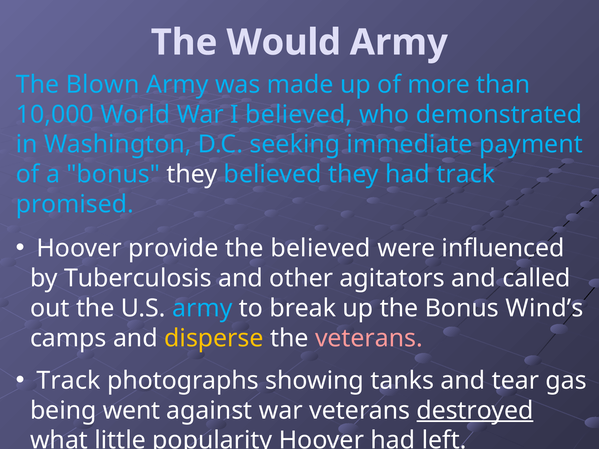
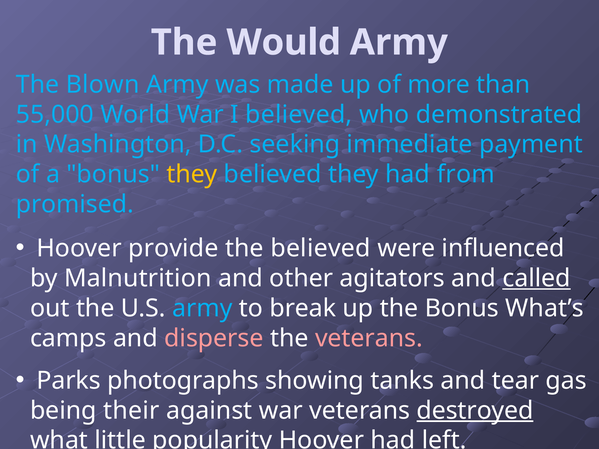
10,000: 10,000 -> 55,000 (55, 115)
they colour: white -> yellow (192, 174)
had track: track -> from (466, 174)
Tuberculosis: Tuberculosis -> Malnutrition (138, 278)
called underline: none -> present (537, 278)
Wind’s: Wind’s -> What’s (545, 308)
disperse colour: yellow -> pink (214, 338)
Track: Track -> Parks (69, 381)
went: went -> their (131, 411)
